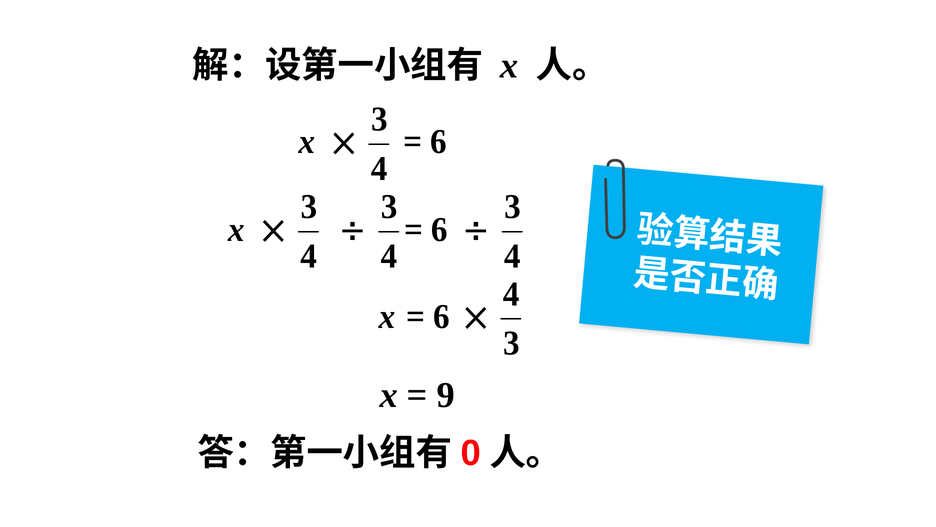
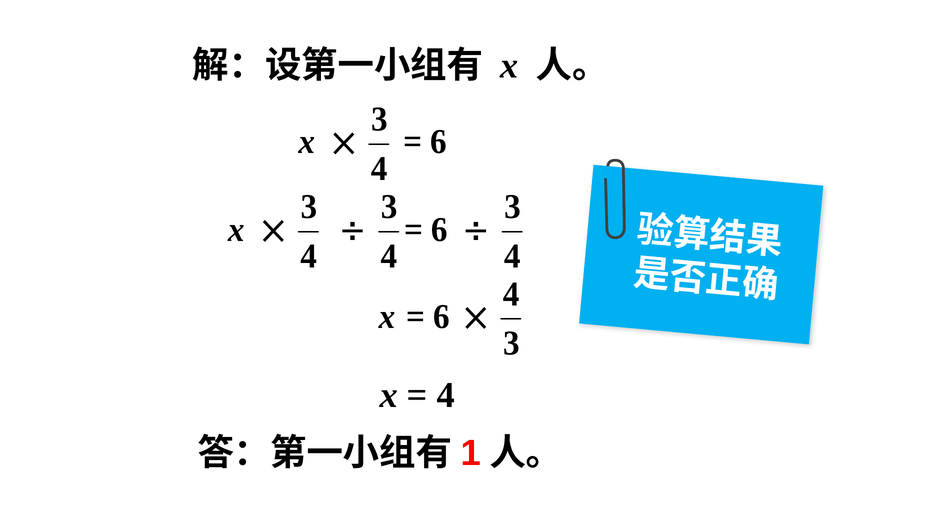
9: 9 -> 4 (446, 395)
0: 0 -> 1 (471, 453)
